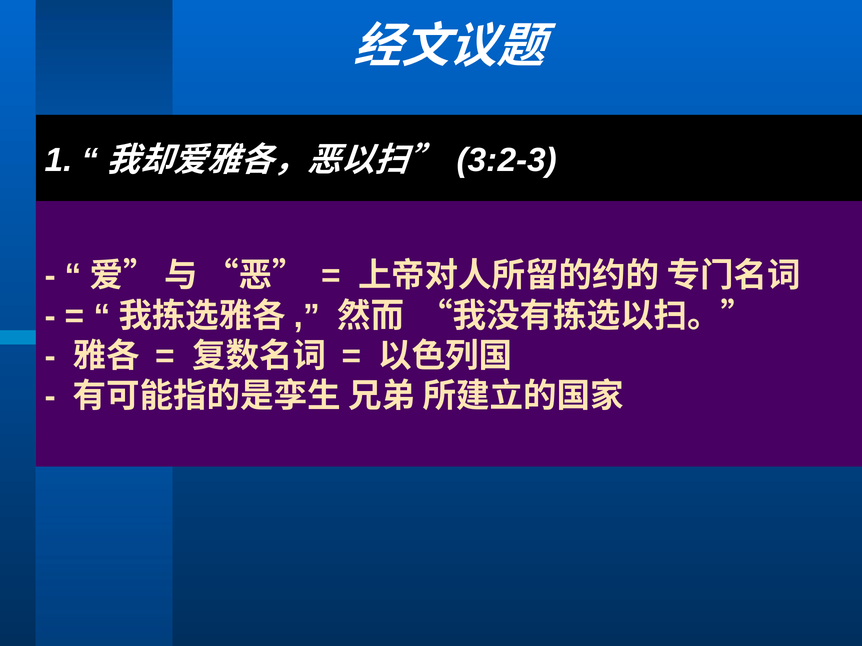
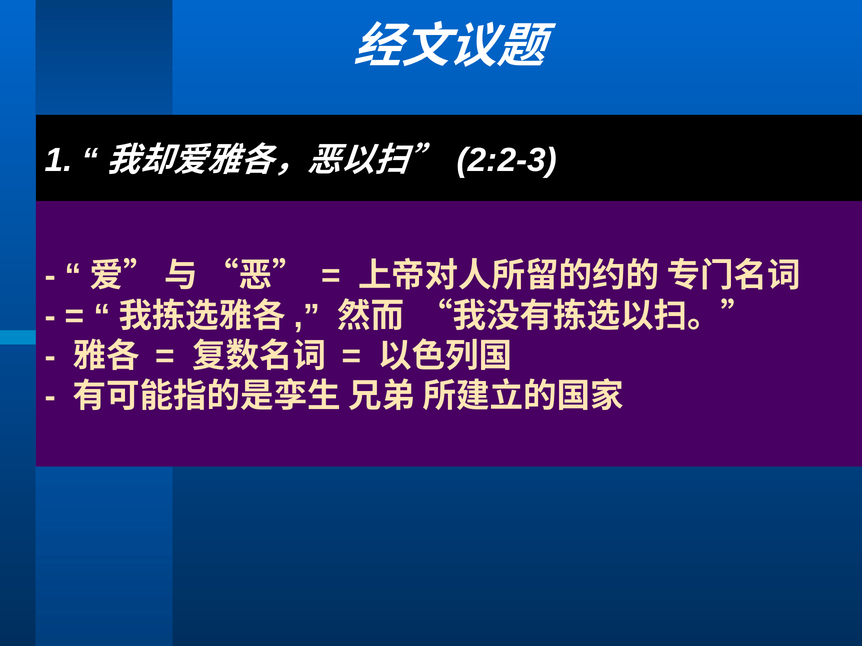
3:2-3: 3:2-3 -> 2:2-3 (507, 160)
